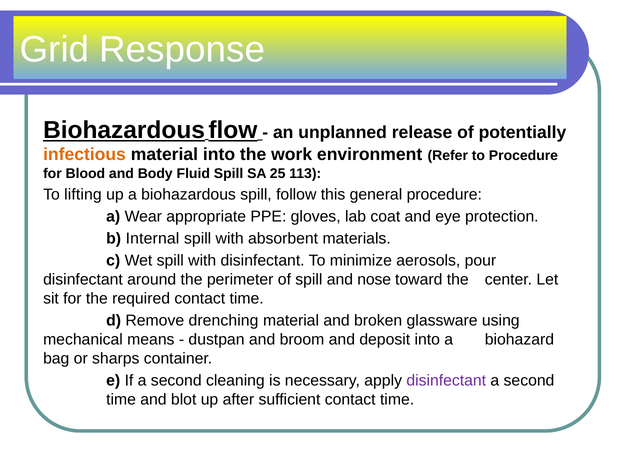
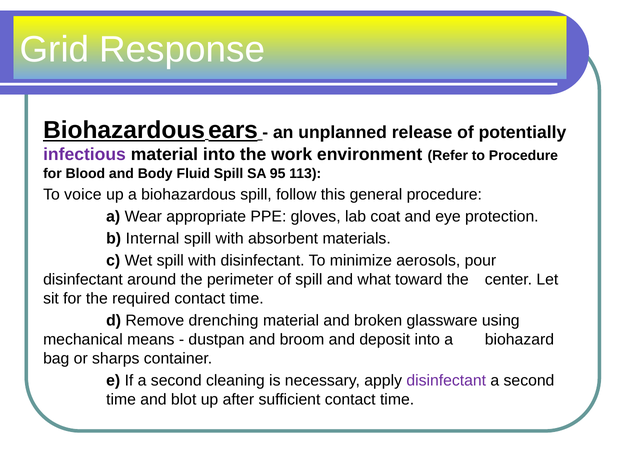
flow: flow -> ears (233, 130)
infectious colour: orange -> purple (85, 155)
25: 25 -> 95 (278, 173)
lifting: lifting -> voice (83, 195)
nose: nose -> what (374, 280)
